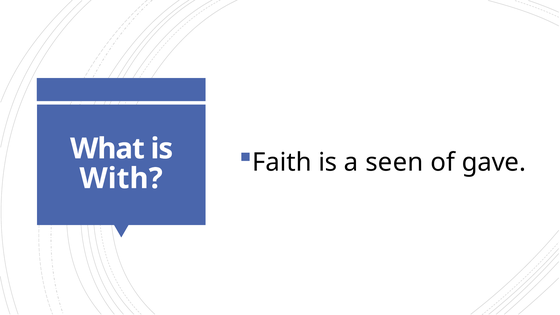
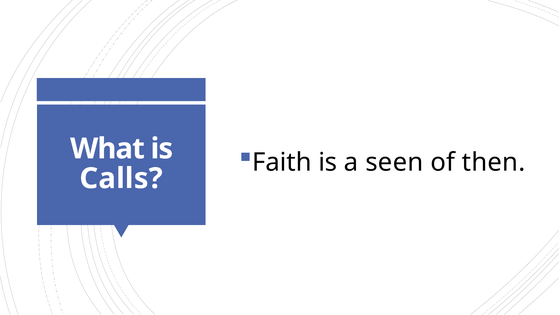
gave: gave -> then (494, 162)
With: With -> Calls (121, 179)
